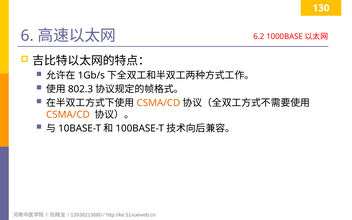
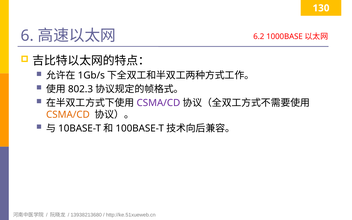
CSMA/CD colour: orange -> purple (158, 103)
